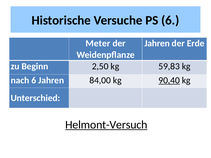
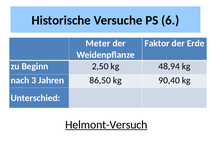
Jahren: Jahren -> Faktor (157, 43)
59,83: 59,83 -> 48,94 (169, 66)
nach 6: 6 -> 3 (34, 80)
84,00: 84,00 -> 86,50 (100, 80)
90,40 underline: present -> none (169, 80)
